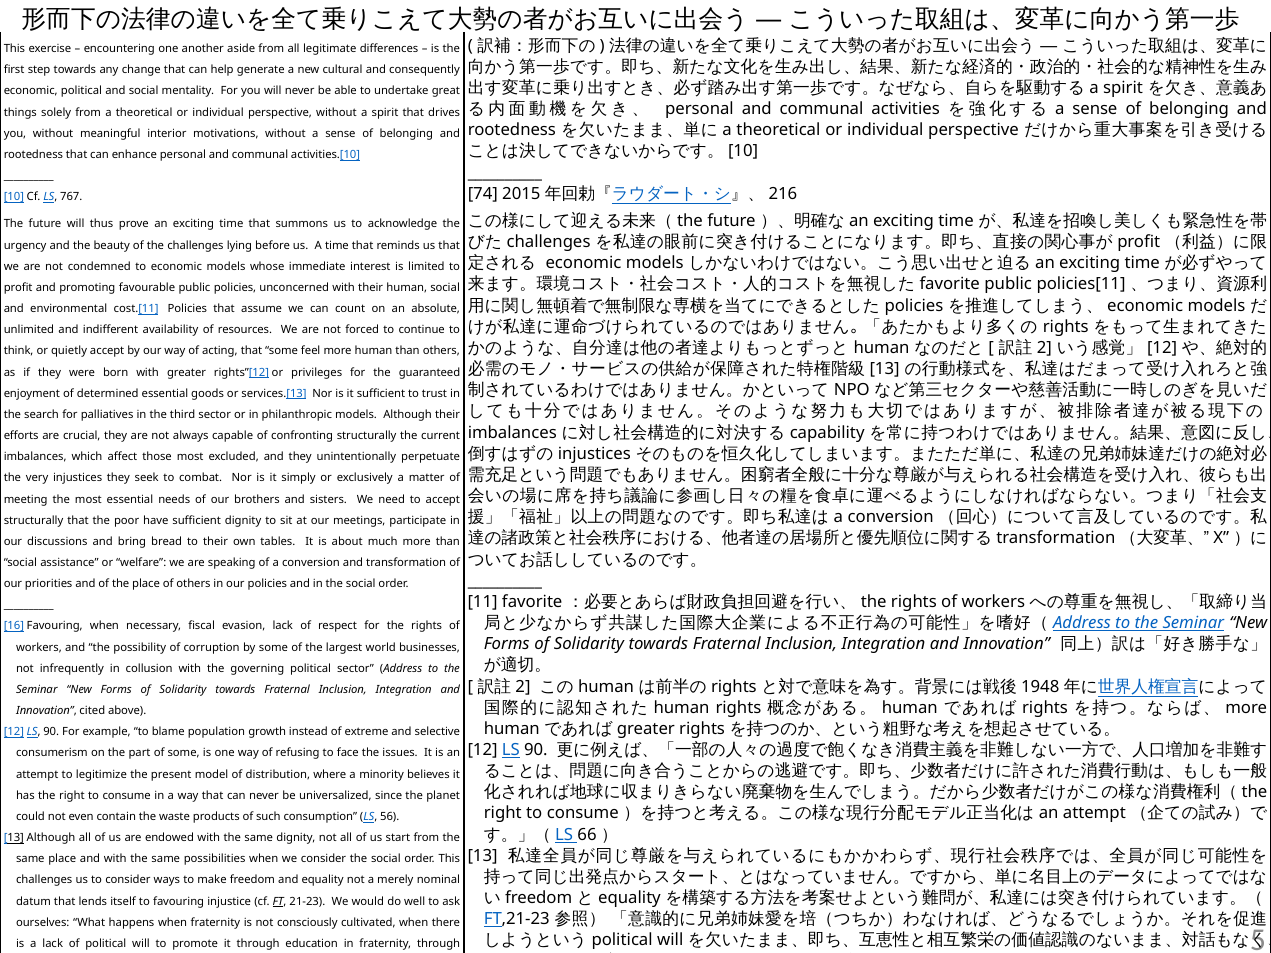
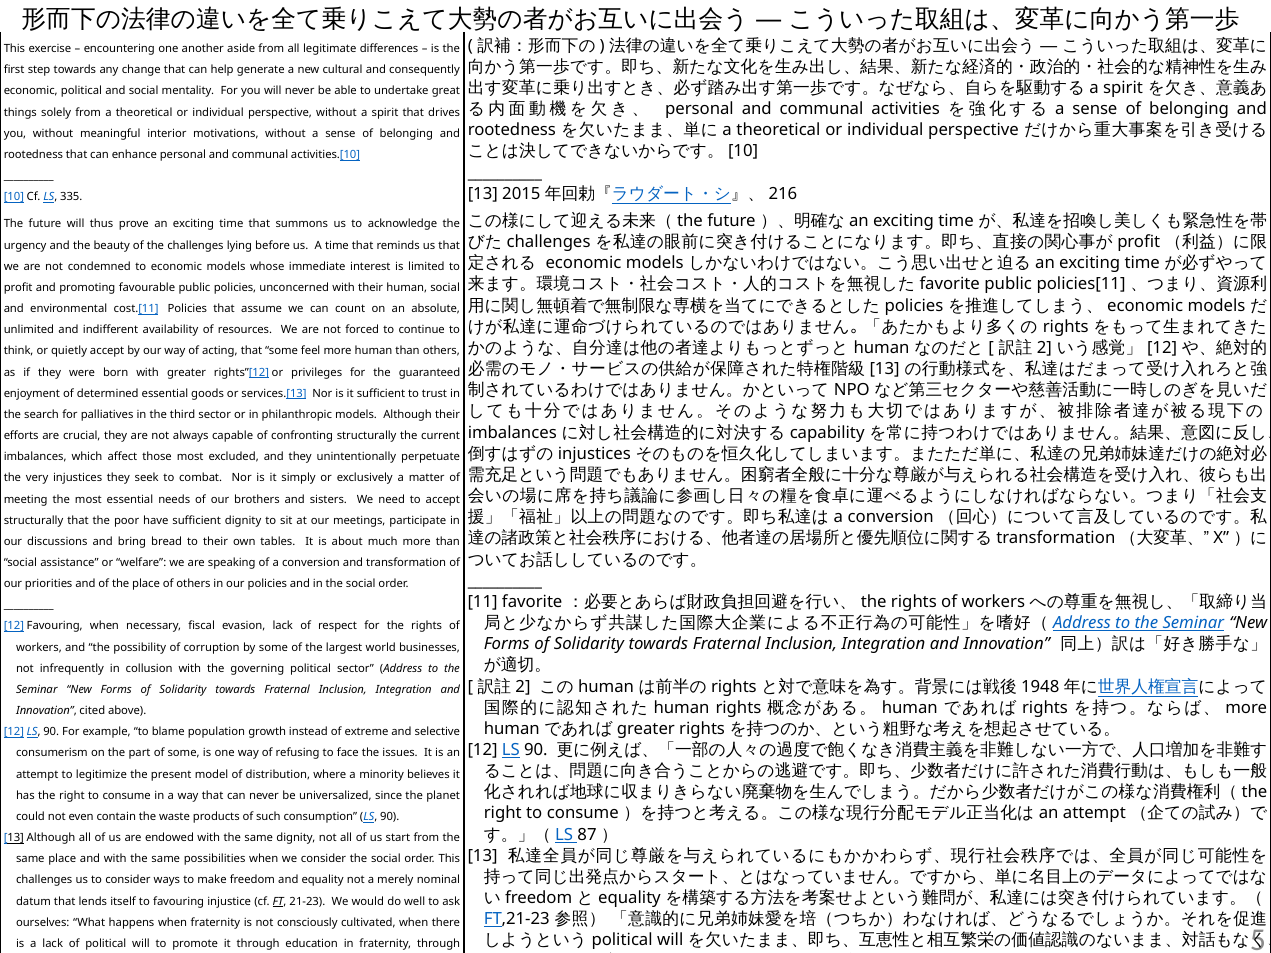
74: 74 -> 13 (483, 194)
767: 767 -> 335 (71, 197)
16: 16 -> 12 (14, 626)
consumption LS 56: 56 -> 90 (390, 817)
66: 66 -> 87 (587, 835)
